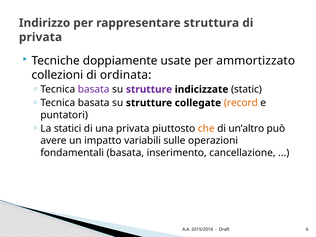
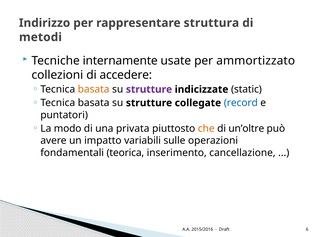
privata: privata -> metodi (40, 37)
doppiamente: doppiamente -> internamente (120, 61)
ordinata: ordinata -> accedere (126, 75)
basata colour: purple -> orange (94, 89)
record colour: orange -> blue (241, 103)
statici: statici -> modo (68, 129)
un’altro: un’altro -> un’oltre (246, 129)
fondamentali basata: basata -> teorica (125, 153)
